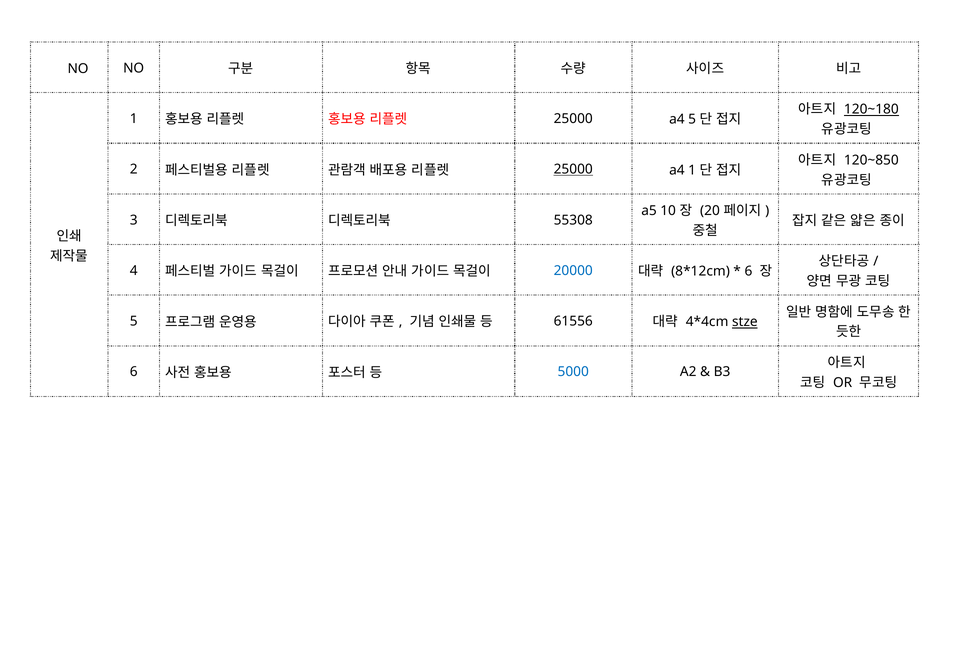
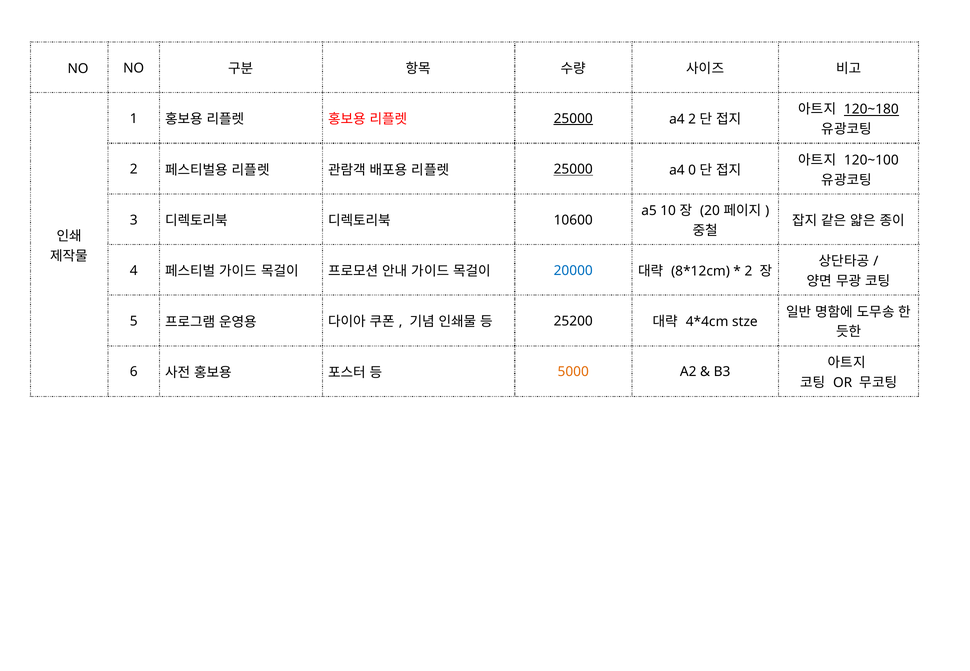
25000 underline: none -> present (573, 119)
a4 5: 5 -> 2 (692, 119)
120~850: 120~850 -> 120~100 (871, 160)
a4 1: 1 -> 0 (692, 170)
55308: 55308 -> 10600 (573, 220)
6: 6 -> 2 (748, 272)
61556: 61556 -> 25200 (573, 322)
stze underline: present -> none (745, 322)
5000 colour: blue -> orange (573, 372)
